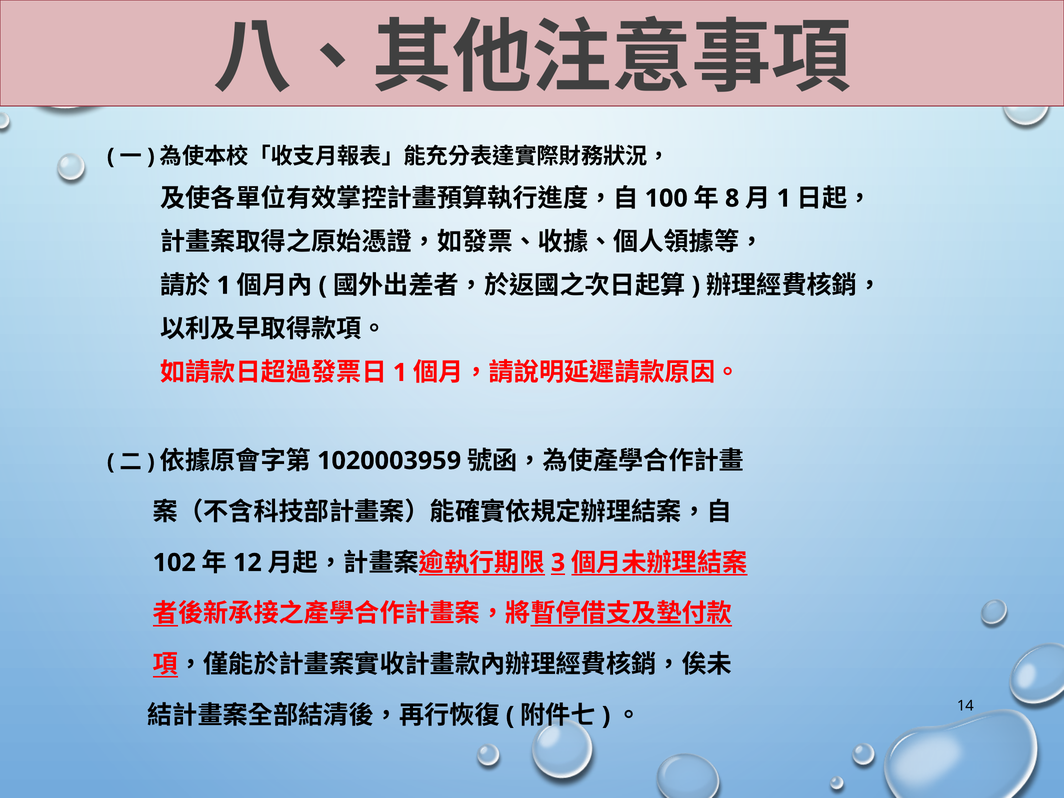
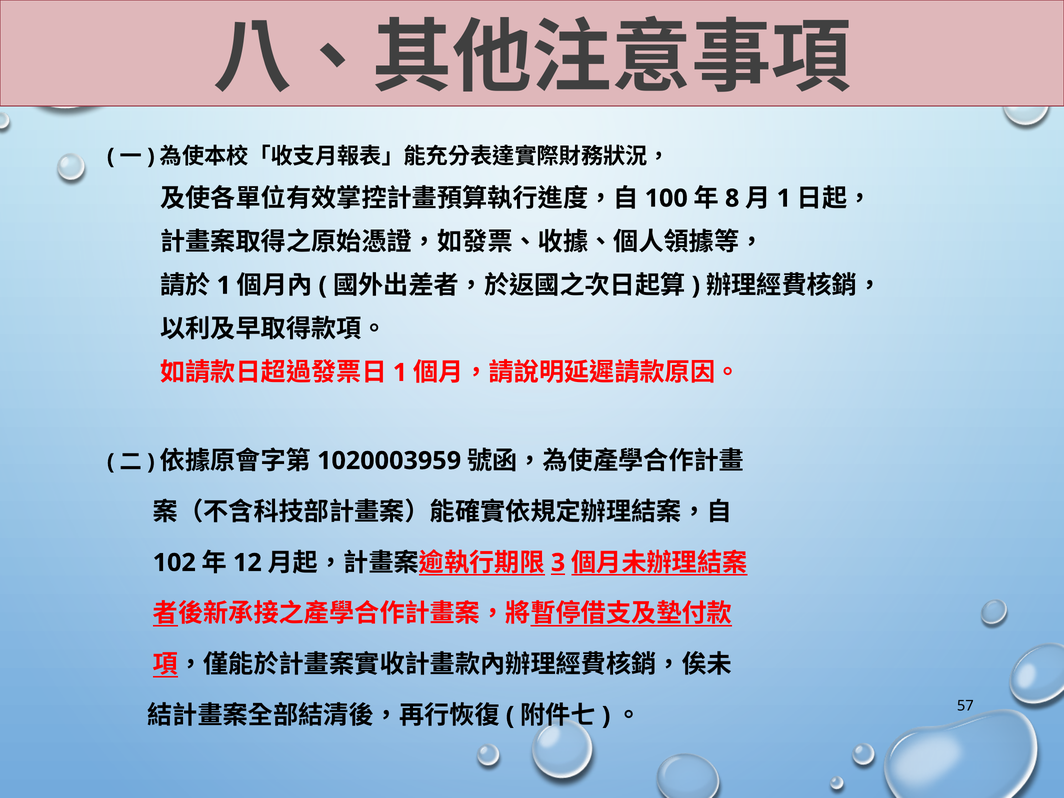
14: 14 -> 57 (965, 706)
